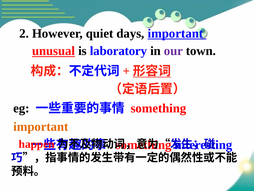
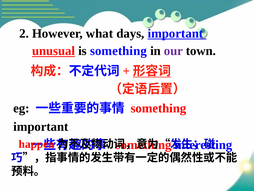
quiet: quiet -> what (100, 33)
is laboratory: laboratory -> something (118, 51)
important colour: orange -> black (41, 126)
